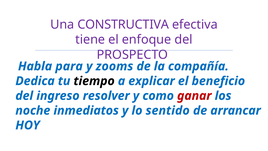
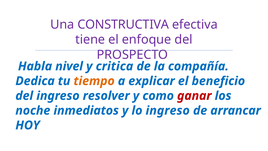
para: para -> nivel (69, 66)
zooms: zooms -> critica (114, 66)
tiempo colour: black -> orange (94, 81)
lo sentido: sentido -> ingreso (168, 110)
